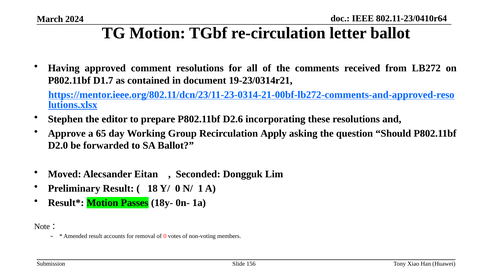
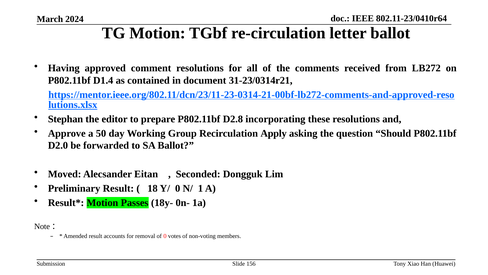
D1.7: D1.7 -> D1.4 (103, 80)
19-23/0314r21: 19-23/0314r21 -> 31-23/0314r21 (261, 80)
Stephen: Stephen -> Stephan (65, 119)
D2.6: D2.6 -> D2.8 (233, 119)
65: 65 -> 50 (101, 133)
